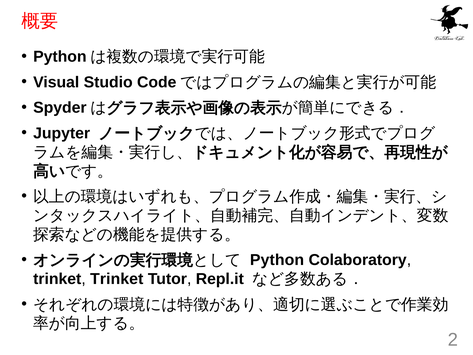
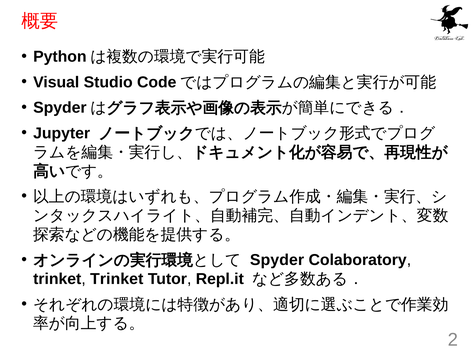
Python: Python -> Spyder (277, 260)
